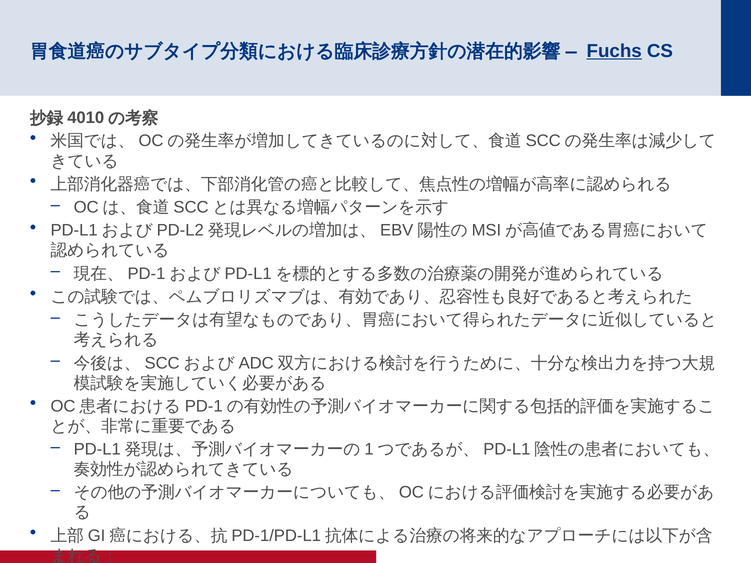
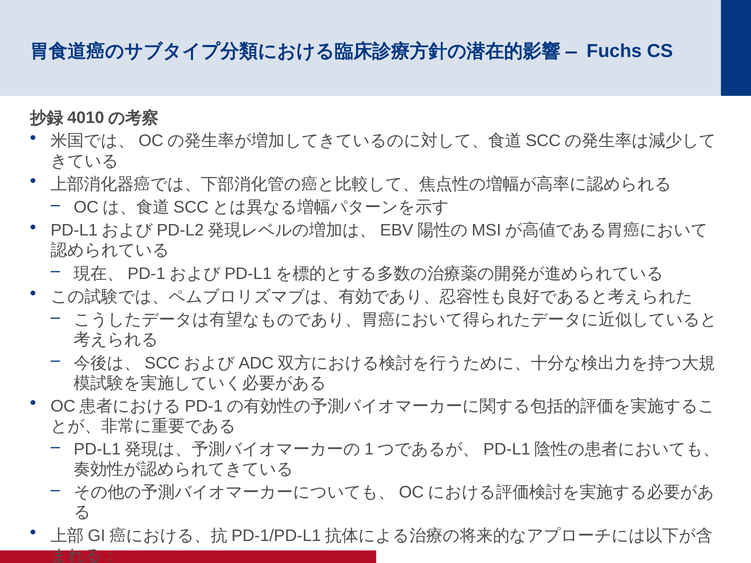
Fuchs underline: present -> none (614, 51)
